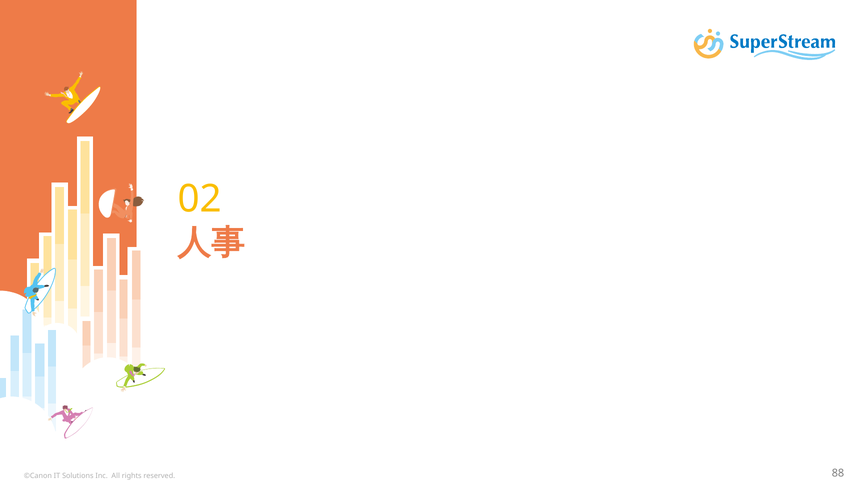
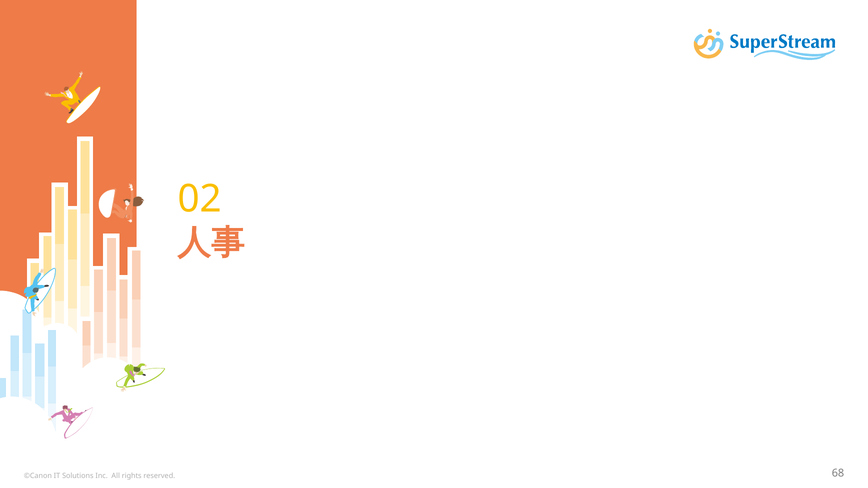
88: 88 -> 68 (838, 473)
